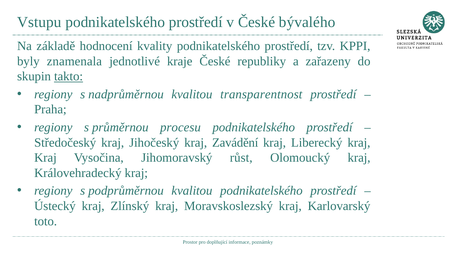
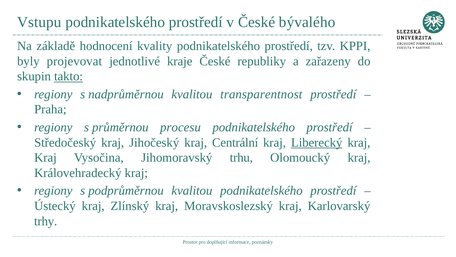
znamenala: znamenala -> projevovat (74, 61)
Zavádění: Zavádění -> Centrální (235, 142)
Liberecký underline: none -> present (317, 142)
růst: růst -> trhu (241, 157)
toto: toto -> trhy (46, 221)
